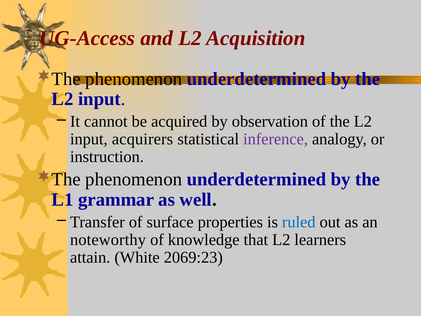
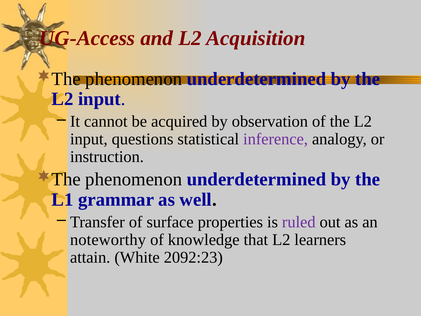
acquirers: acquirers -> questions (143, 139)
ruled colour: blue -> purple (299, 222)
2069:23: 2069:23 -> 2092:23 (193, 257)
